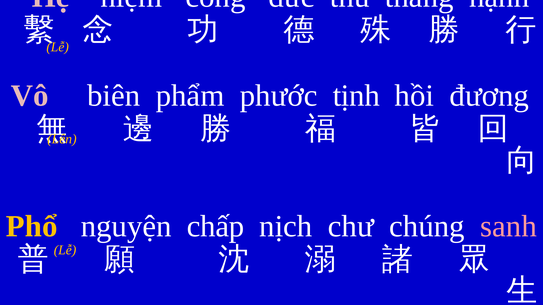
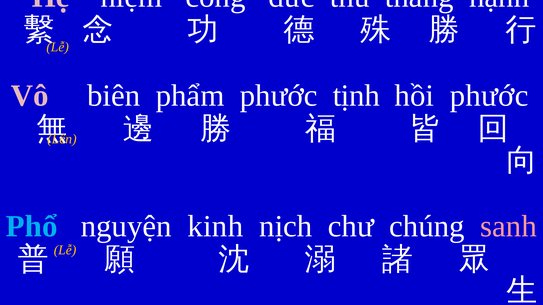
hồi đương: đương -> phước (489, 96)
Phổ colour: yellow -> light blue (32, 227)
chấp: chấp -> kinh (215, 227)
